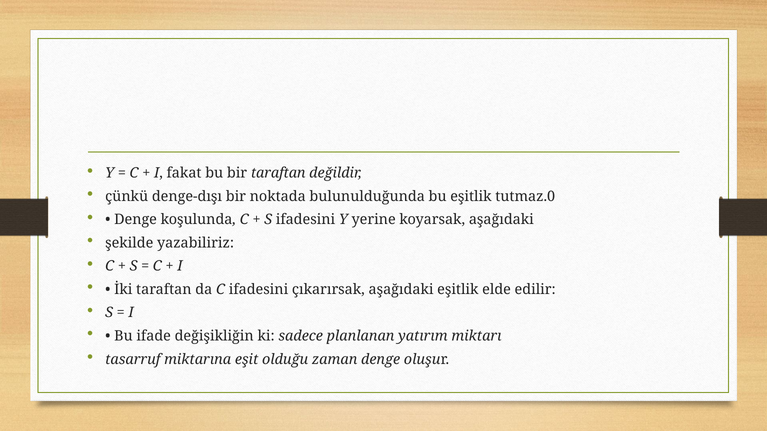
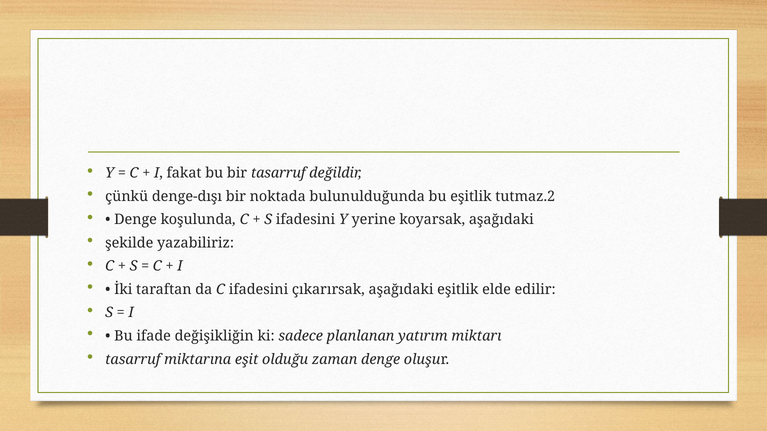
bir taraftan: taraftan -> tasarruf (278, 173)
tutmaz.0: tutmaz.0 -> tutmaz.2 (525, 197)
